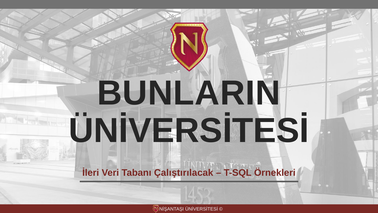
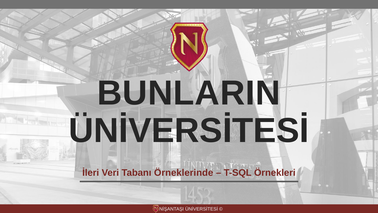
Çalıştırılacak: Çalıştırılacak -> Örneklerinde (184, 173)
